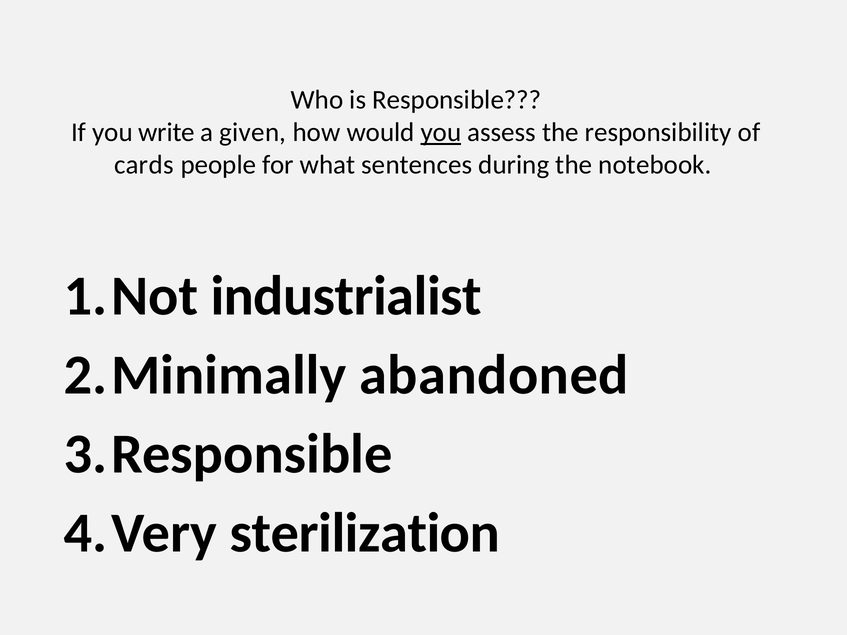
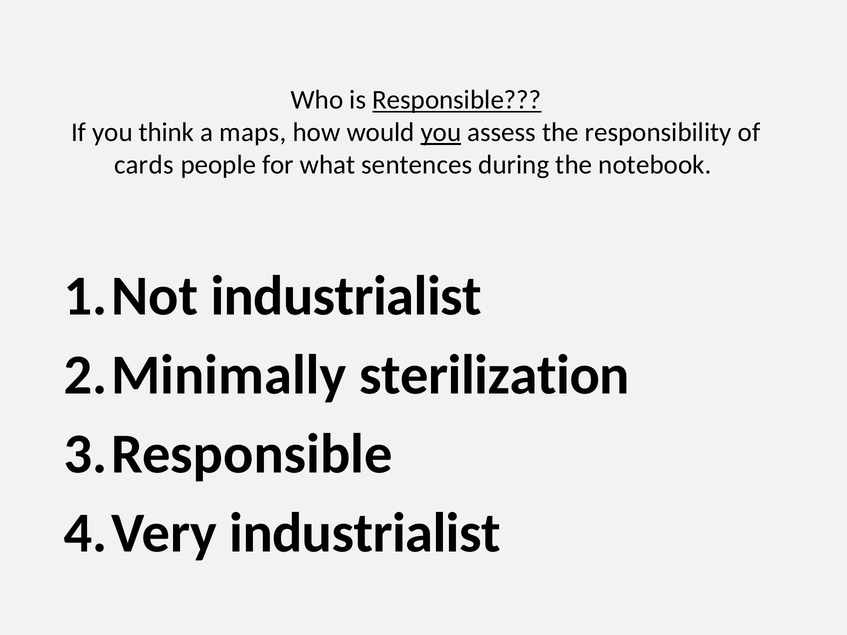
Responsible underline: none -> present (457, 100)
write: write -> think (167, 132)
given: given -> maps (253, 132)
abandoned: abandoned -> sterilization (494, 375)
sterilization: sterilization -> industrialist (365, 533)
